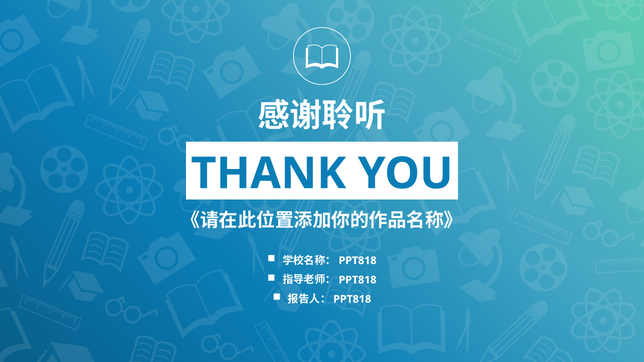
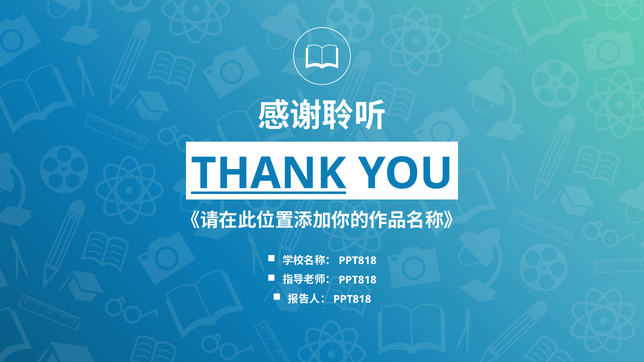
THANK underline: none -> present (269, 174)
